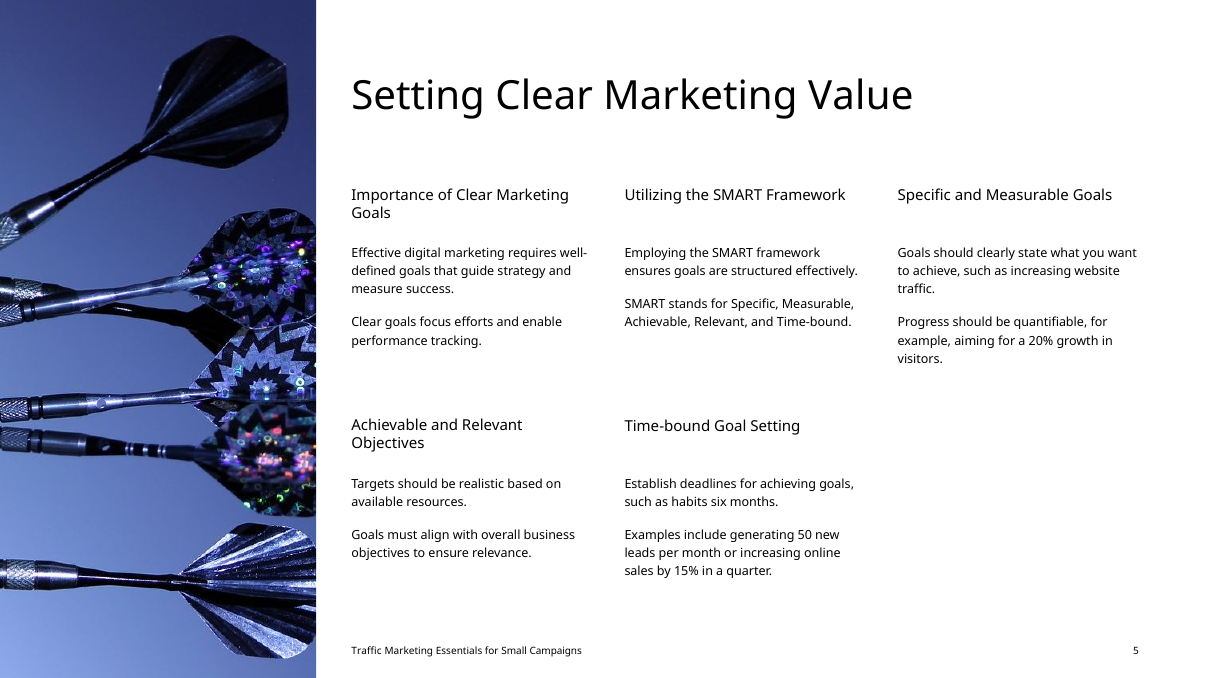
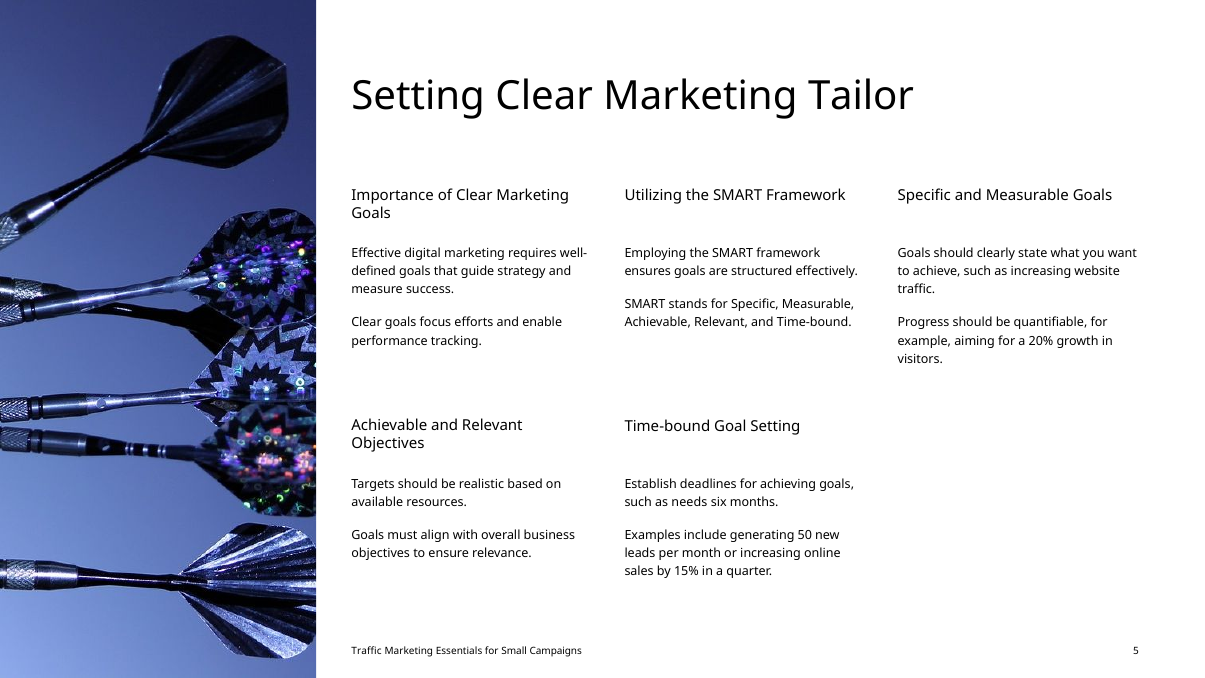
Value: Value -> Tailor (861, 96)
habits: habits -> needs (689, 502)
